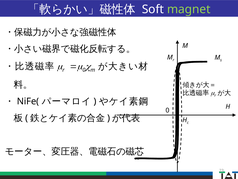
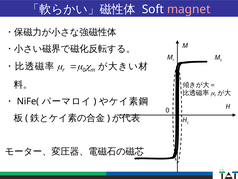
magnet colour: light green -> pink (189, 9)
